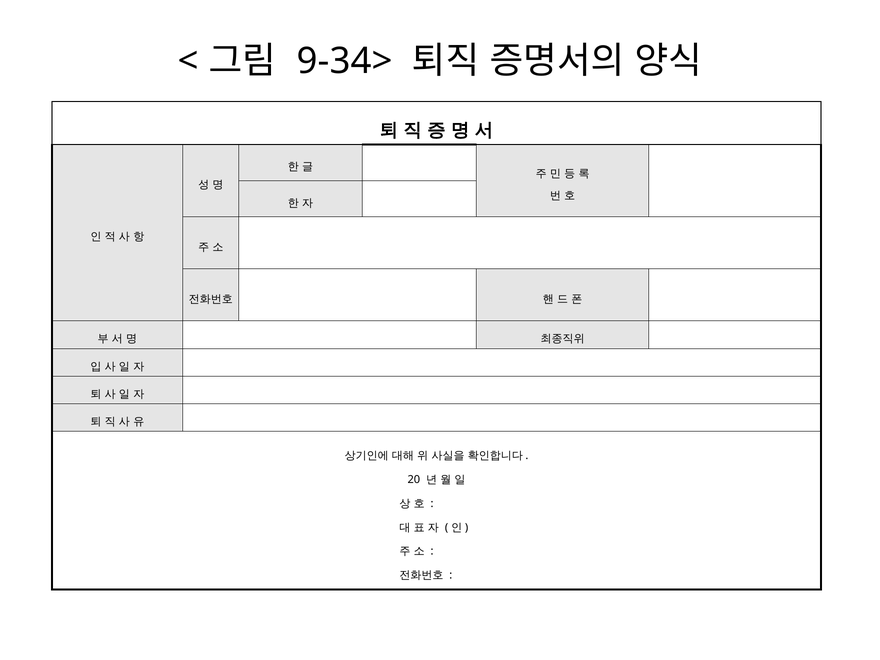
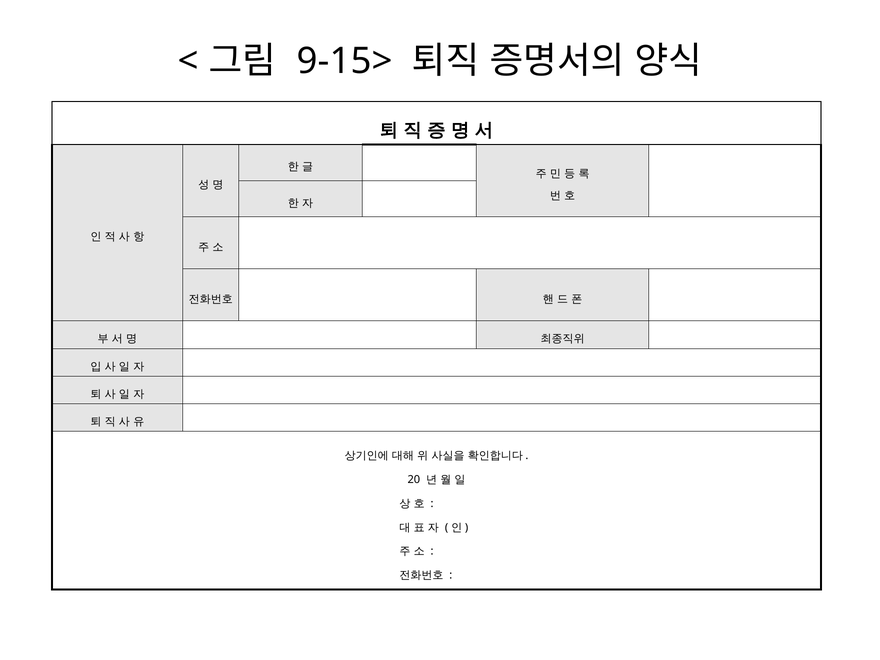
9-34>: 9-34> -> 9-15> (345, 61)
